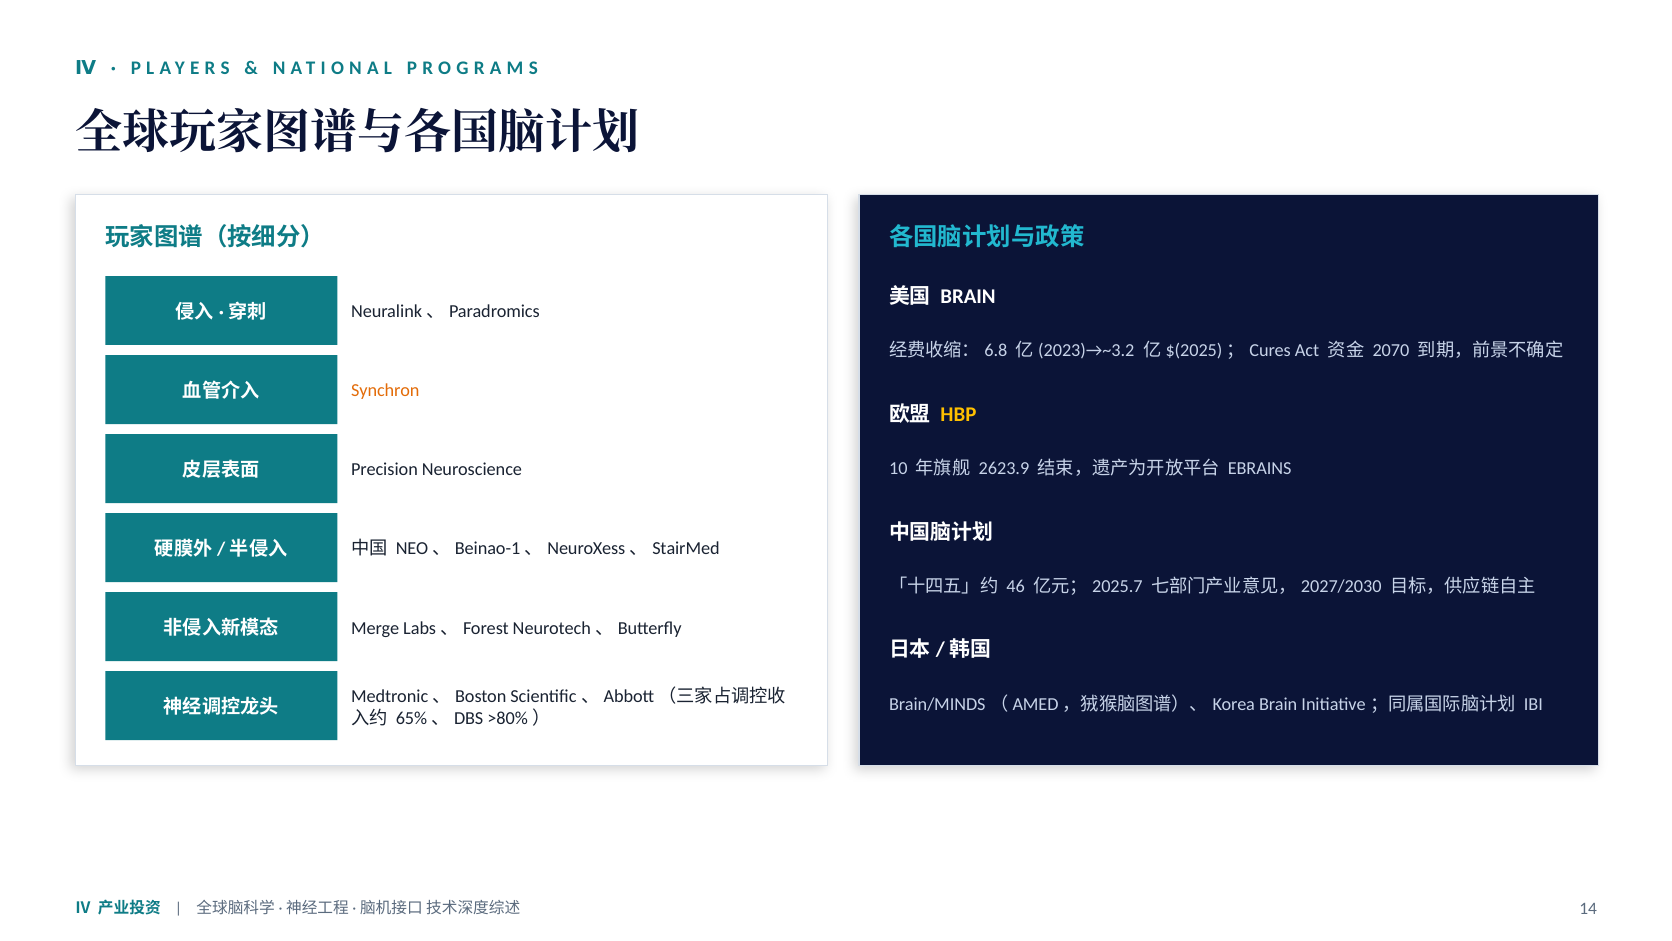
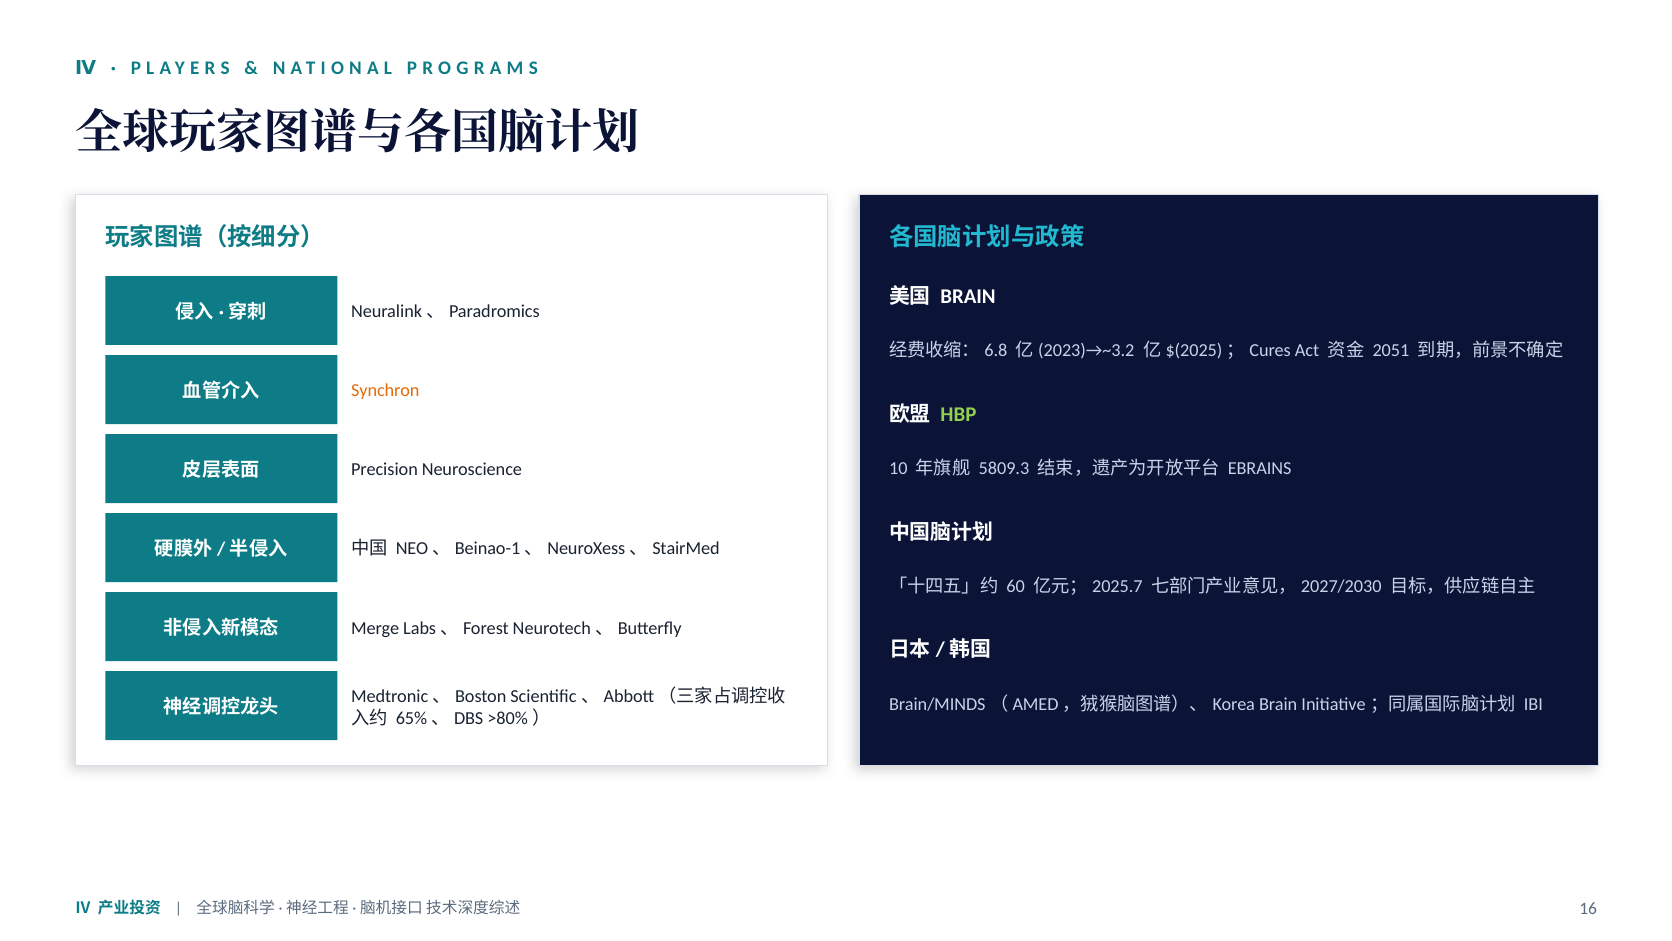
2070: 2070 -> 2051 (1391, 350)
HBP colour: yellow -> light green (958, 414)
2623.9: 2623.9 -> 5809.3 (1004, 468)
46: 46 -> 60 (1016, 586)
14: 14 -> 16 (1588, 908)
